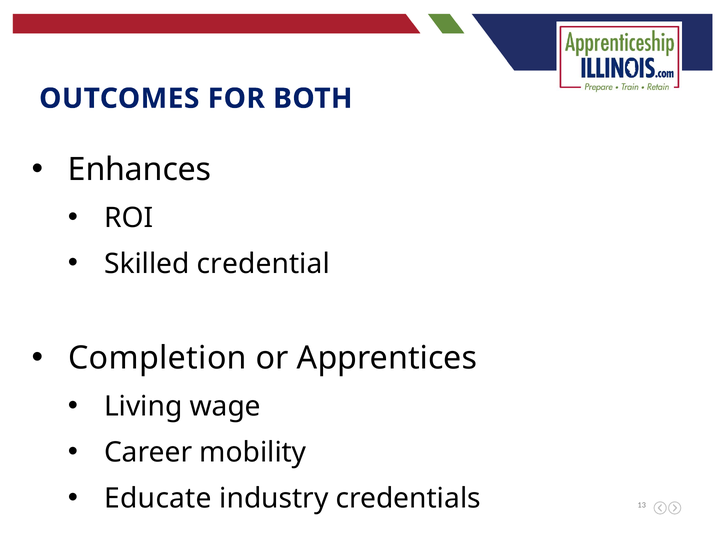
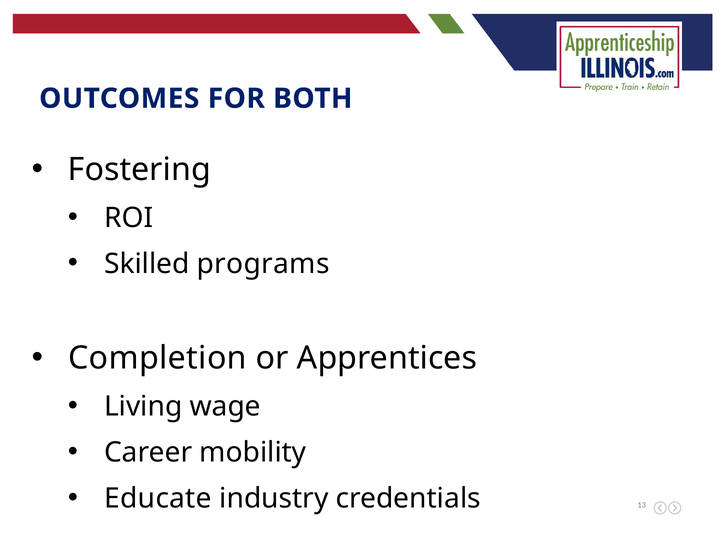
Enhances: Enhances -> Fostering (139, 170)
credential: credential -> programs (263, 264)
